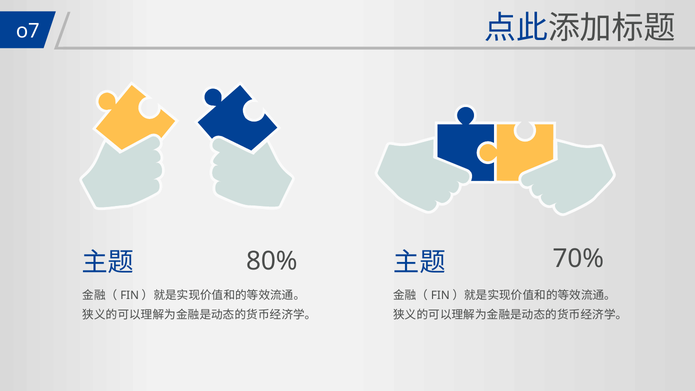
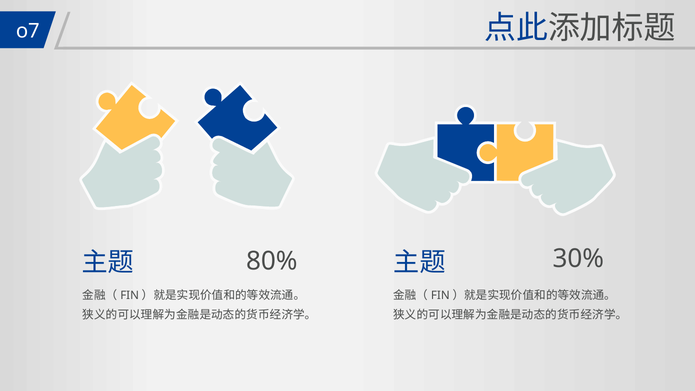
70%: 70% -> 30% (578, 258)
